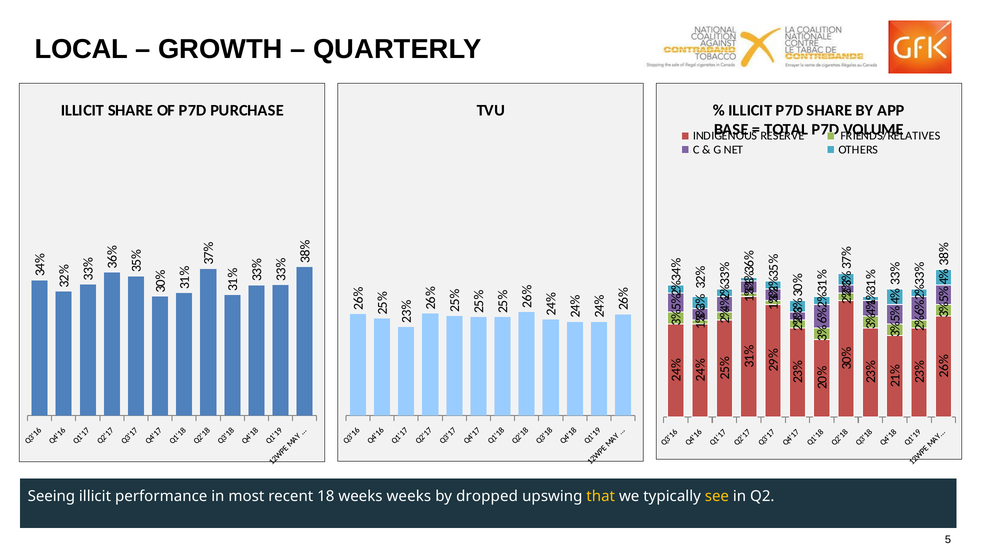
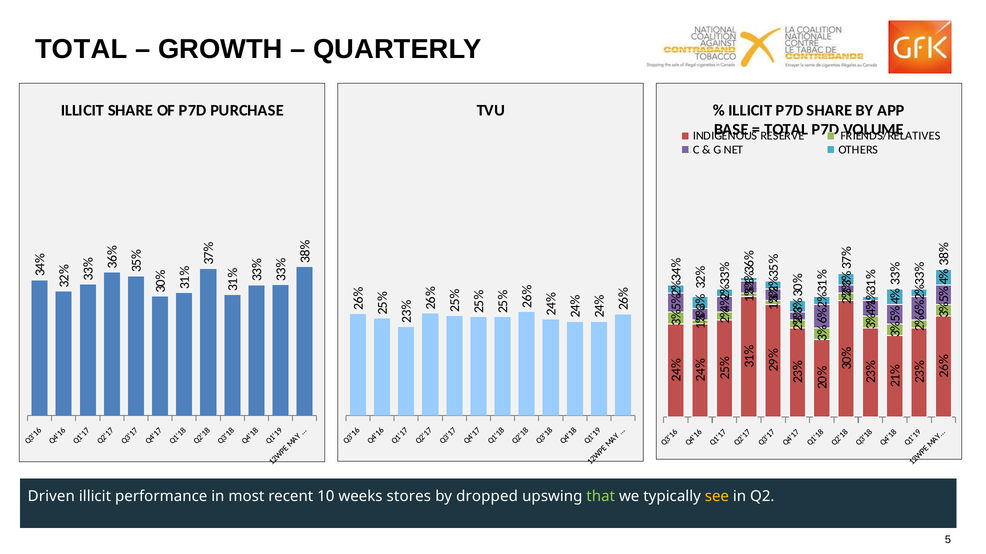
LOCAL: LOCAL -> TOTAL (81, 49)
Seeing: Seeing -> Driven (51, 497)
18: 18 -> 10 (326, 497)
weeks weeks: weeks -> stores (409, 497)
that colour: yellow -> light green (601, 497)
